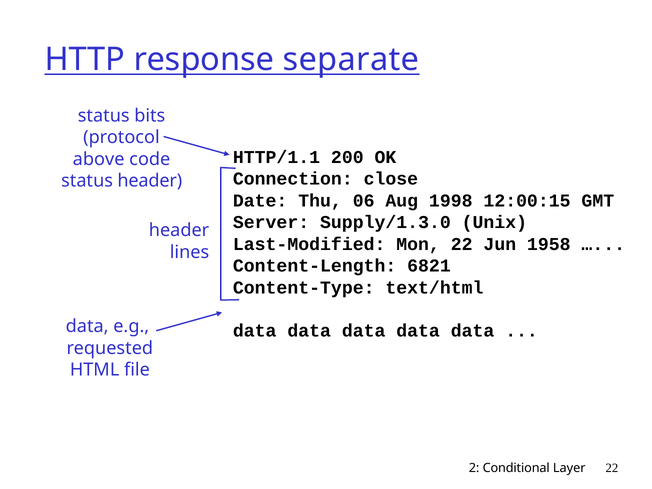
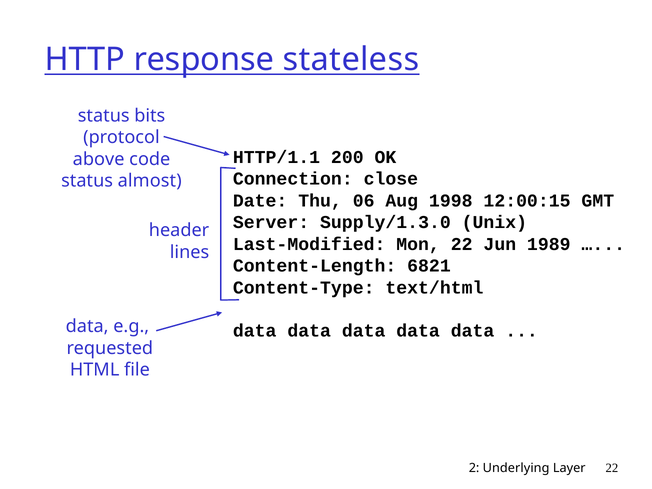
separate: separate -> stateless (351, 59)
status header: header -> almost (150, 181)
1958: 1958 -> 1989 (549, 244)
Conditional: Conditional -> Underlying (516, 468)
